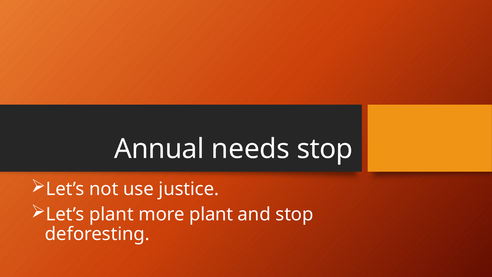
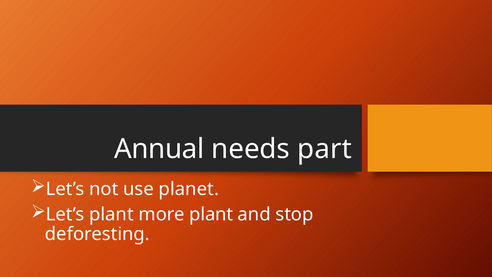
needs stop: stop -> part (325, 149)
justice: justice -> planet (189, 189)
